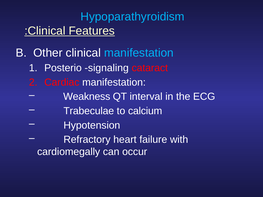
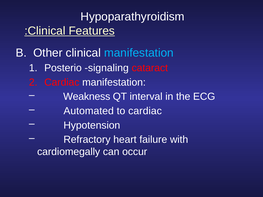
Hypoparathyroidism colour: light blue -> white (133, 17)
Trabeculae: Trabeculae -> Automated (89, 111)
to calcium: calcium -> cardiac (145, 111)
